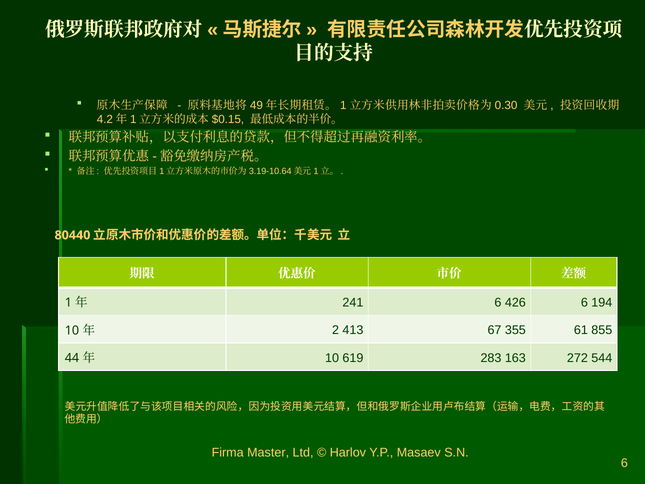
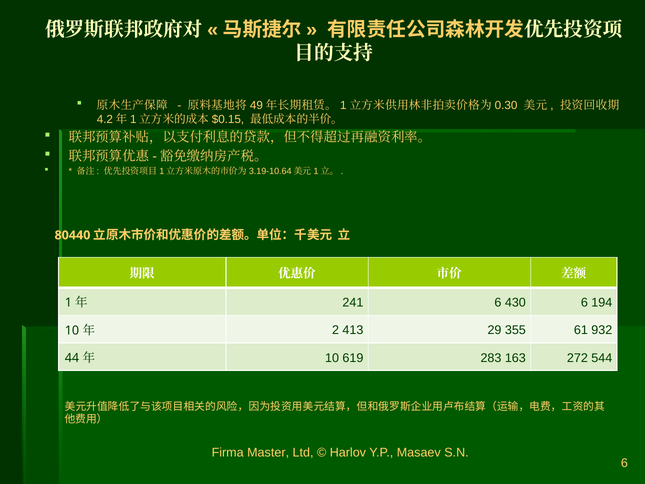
426: 426 -> 430 (515, 303)
67: 67 -> 29 (494, 330)
855: 855 -> 932 (602, 330)
